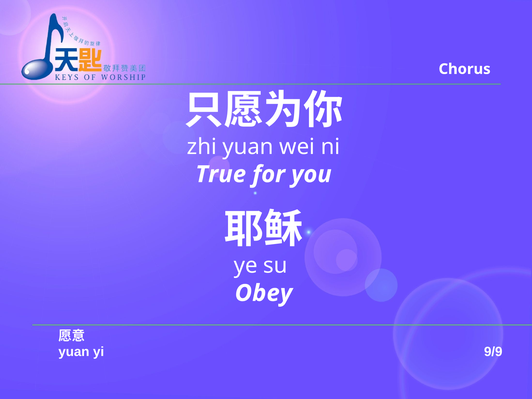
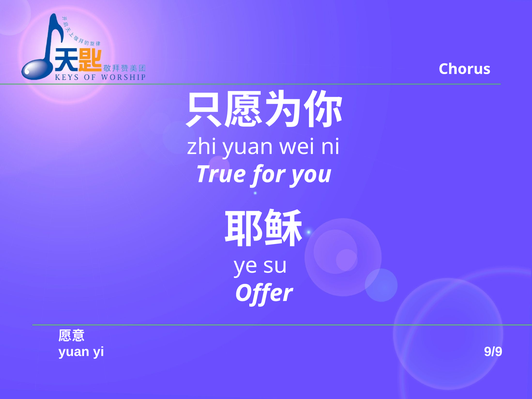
Obey: Obey -> Offer (264, 293)
